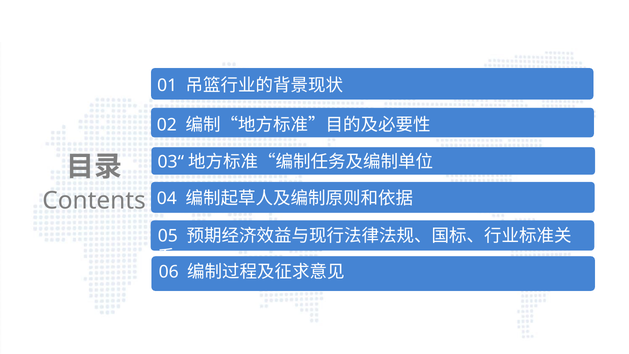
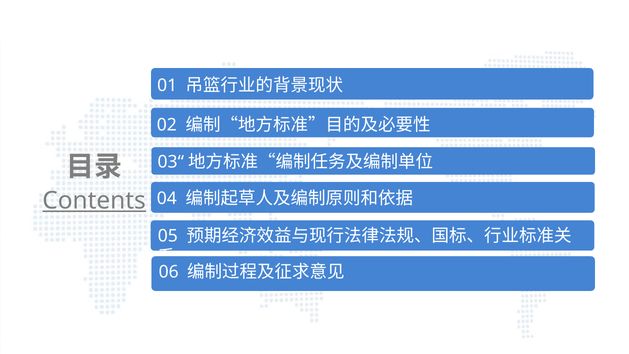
Contents underline: none -> present (94, 200)
